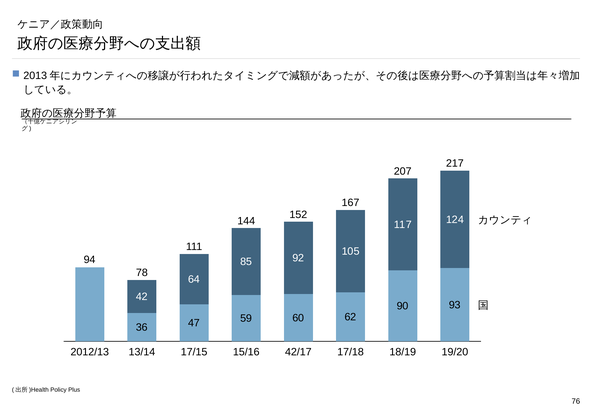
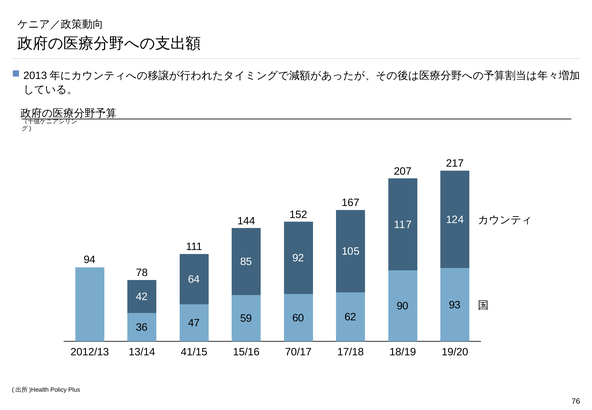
17/15: 17/15 -> 41/15 (194, 352)
42/17: 42/17 -> 70/17 (298, 352)
